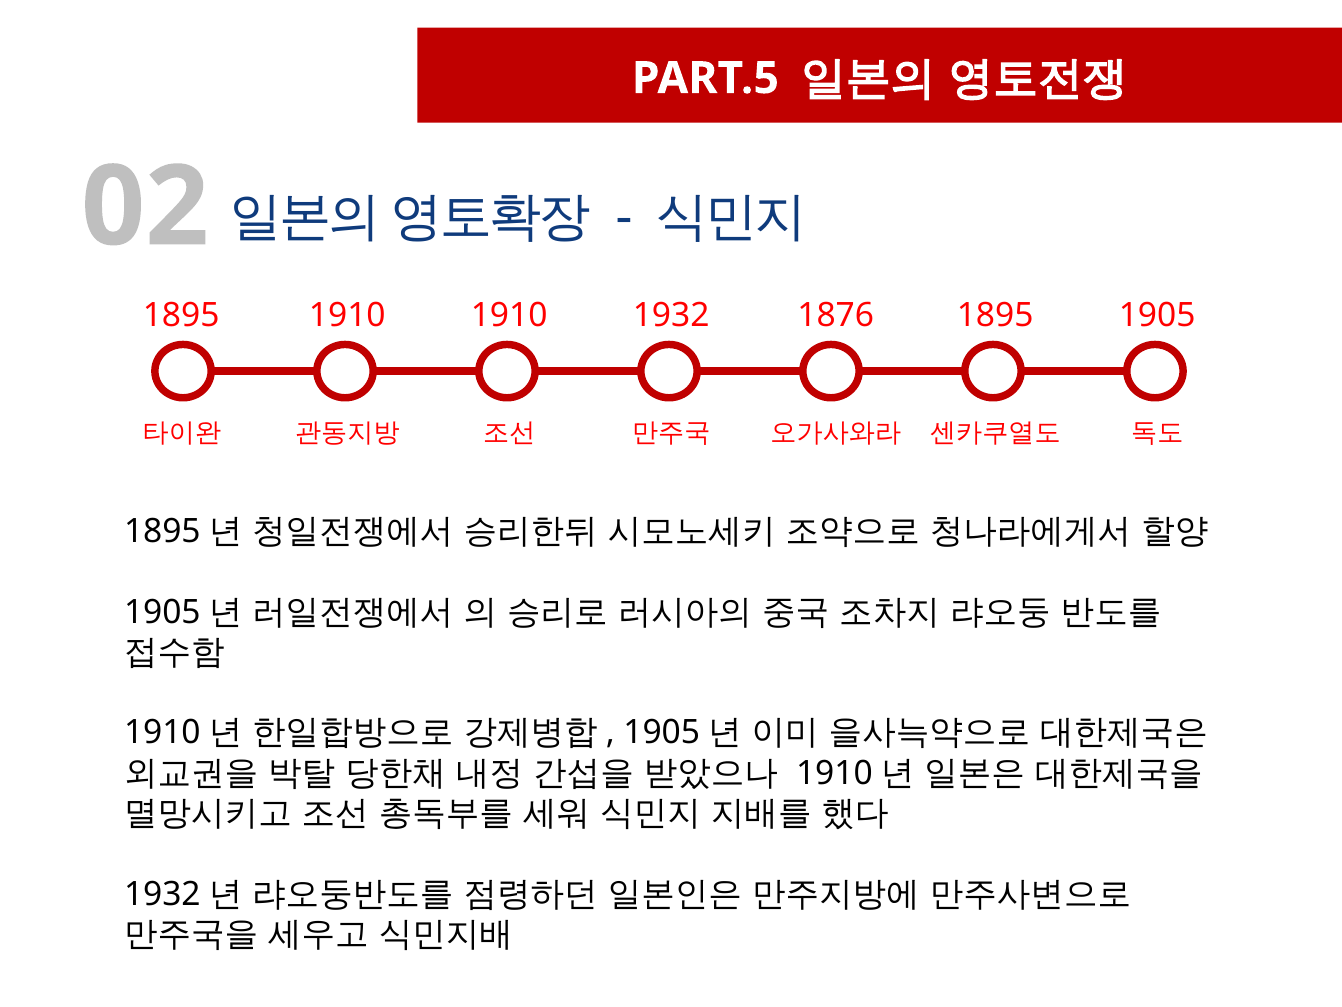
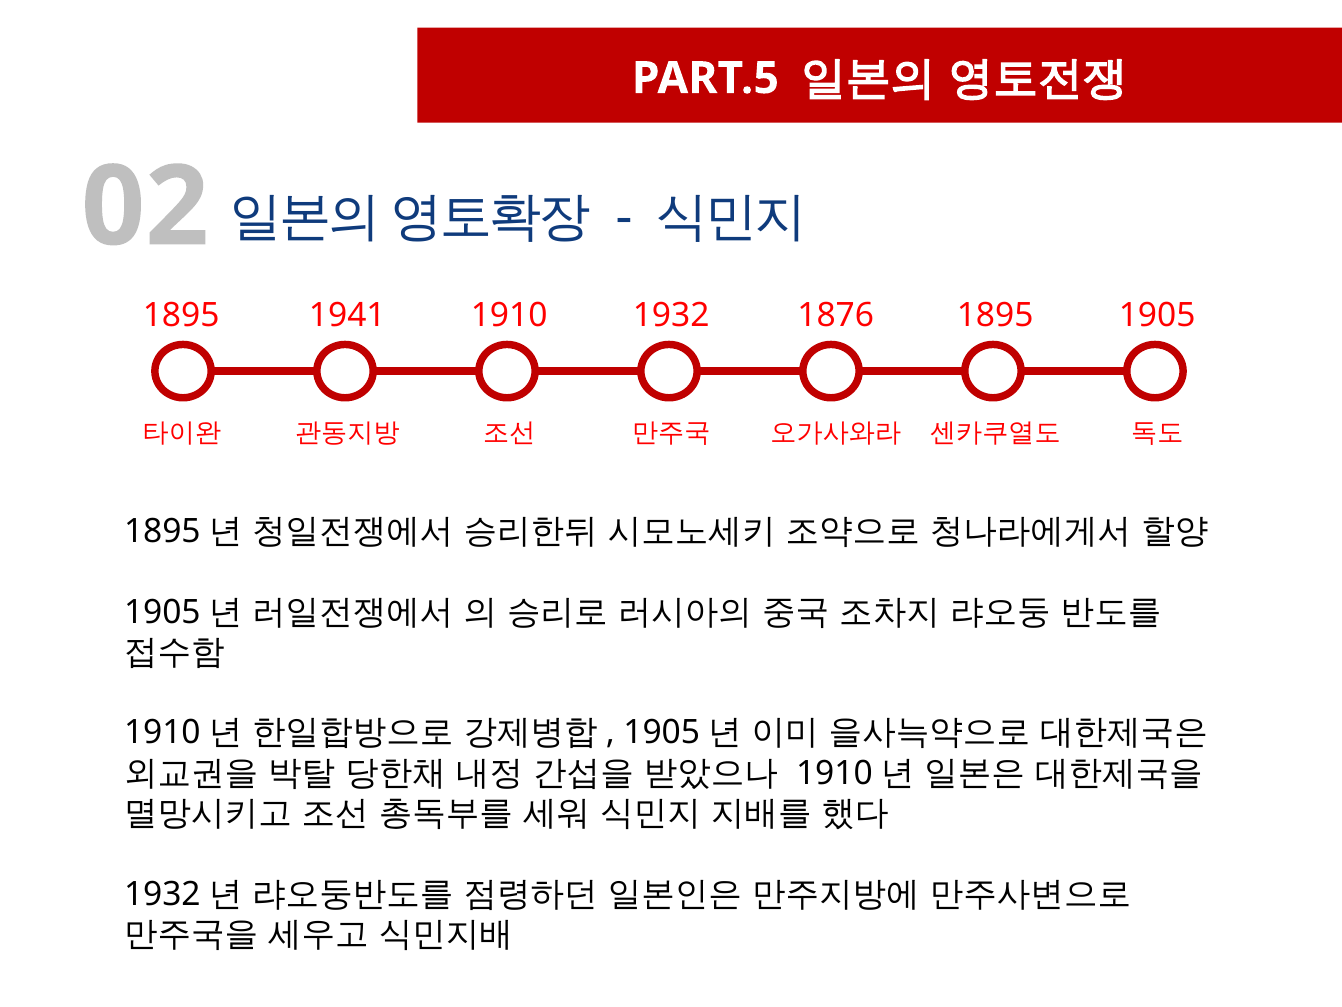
1895 1910: 1910 -> 1941 (347, 315)
